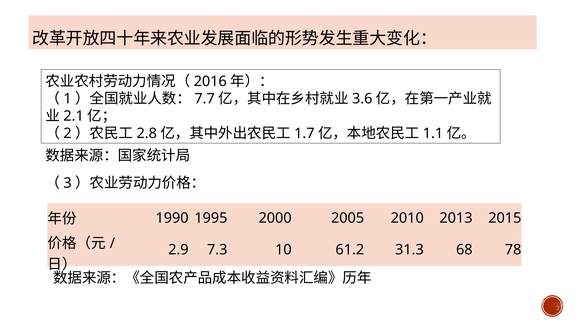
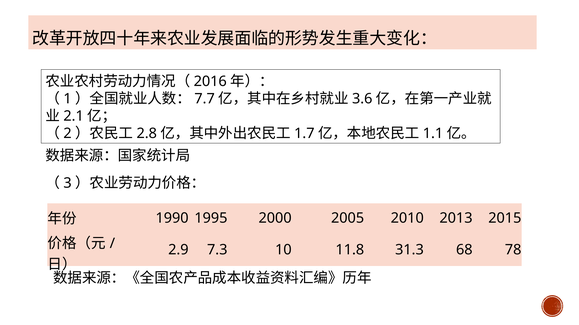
61.2: 61.2 -> 11.8 (350, 250)
